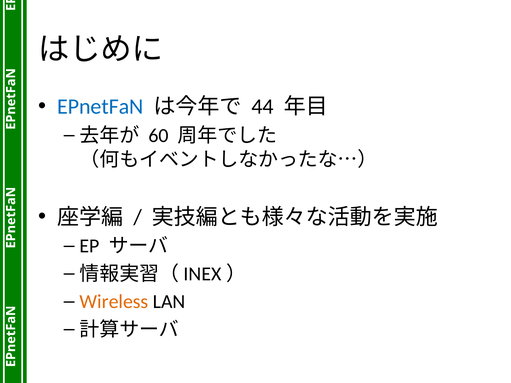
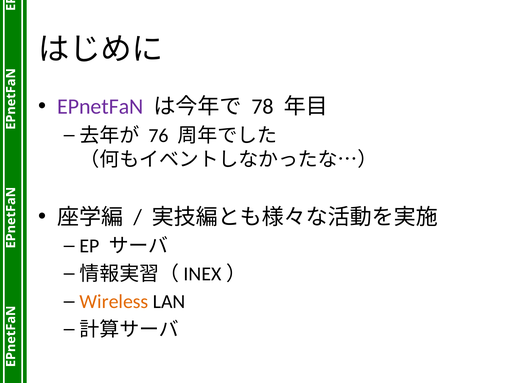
EPnetFaN colour: blue -> purple (100, 107)
44: 44 -> 78 (263, 107)
60: 60 -> 76 (158, 136)
